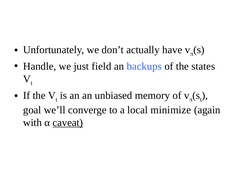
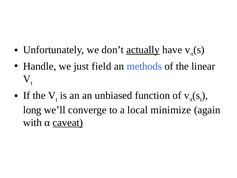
actually underline: none -> present (143, 50)
backups: backups -> methods (144, 66)
states: states -> linear (203, 66)
memory: memory -> function (152, 95)
goal: goal -> long (32, 110)
